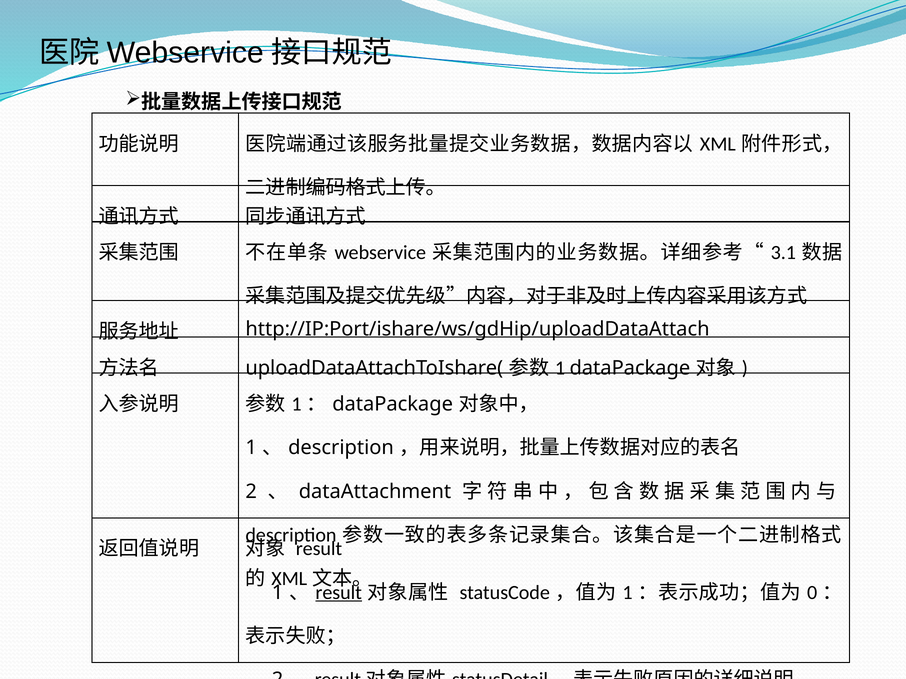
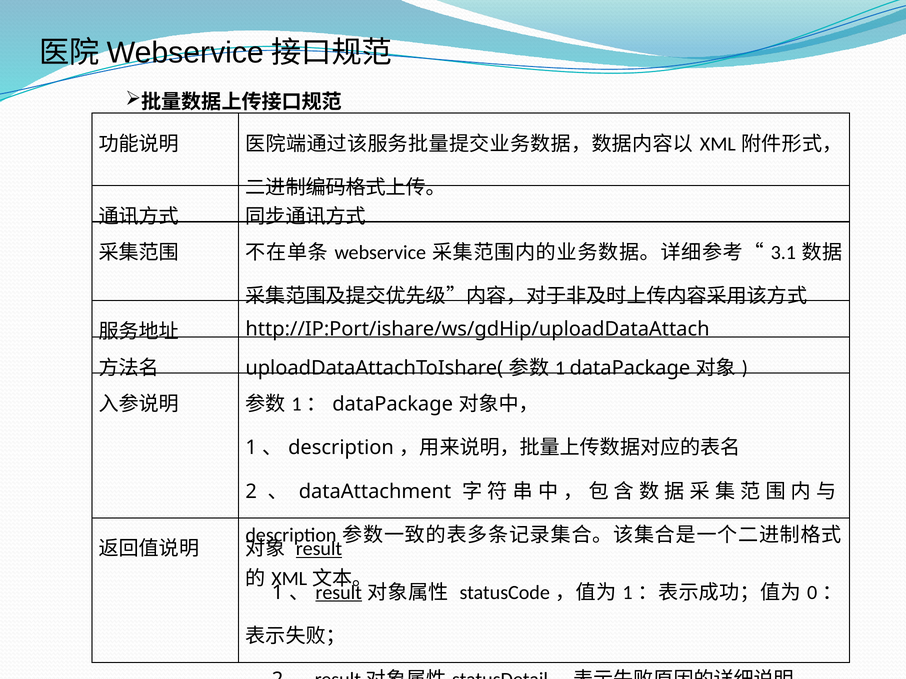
result underline: none -> present (319, 549)
